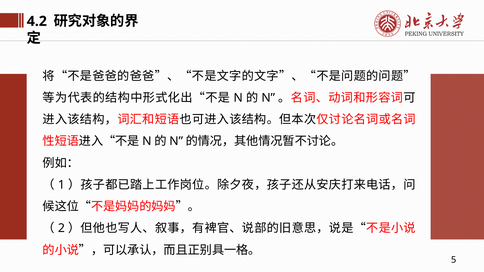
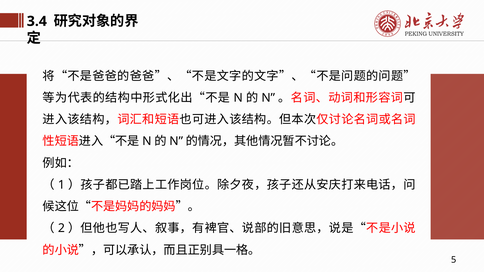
4.2: 4.2 -> 3.4 (37, 21)
